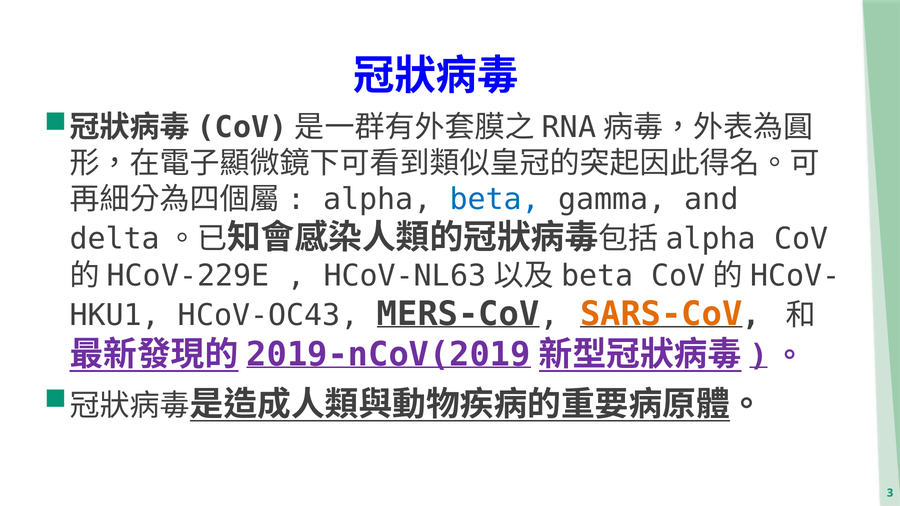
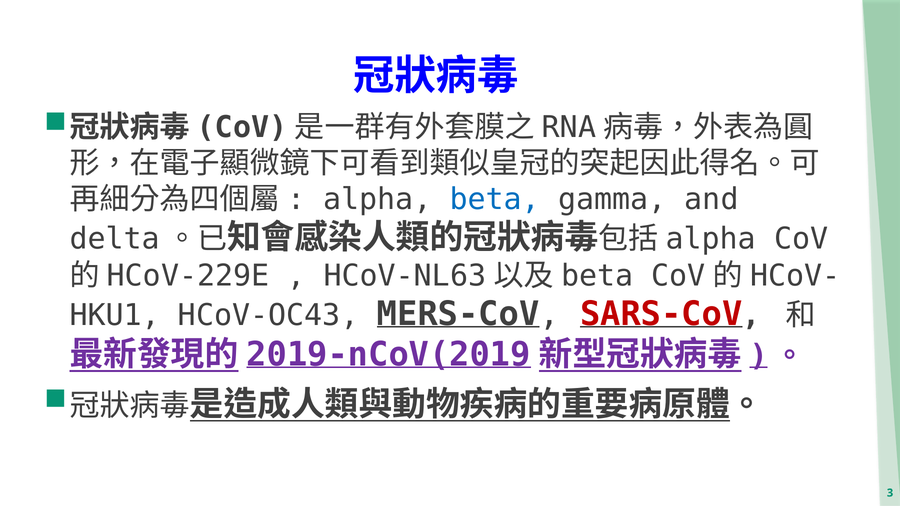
SARS-CoV colour: orange -> red (661, 314)
